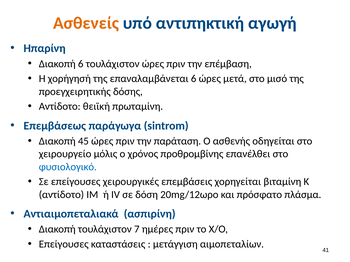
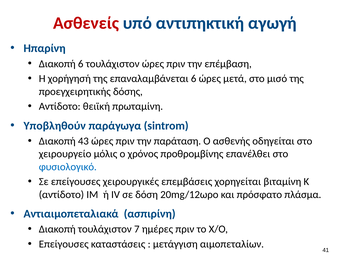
Ασθενείς colour: orange -> red (86, 23)
Επεμβάσεως: Επεμβάσεως -> Υποβληθούν (55, 126)
45: 45 -> 43 (83, 141)
